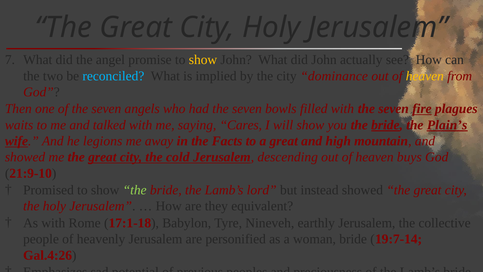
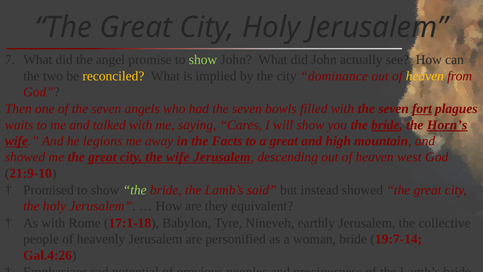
show colour: yellow -> light green (203, 60)
reconciled colour: light blue -> yellow (113, 76)
fire: fire -> fort (422, 109)
Plain’s: Plain’s -> Horn’s (447, 125)
the cold: cold -> wife (178, 157)
buys: buys -> west (409, 157)
lord: lord -> said (262, 190)
